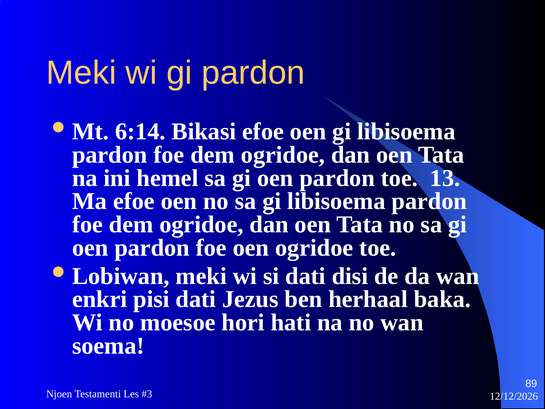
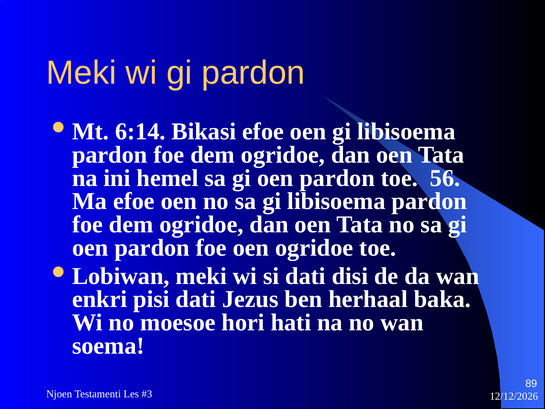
13: 13 -> 56 (445, 178)
